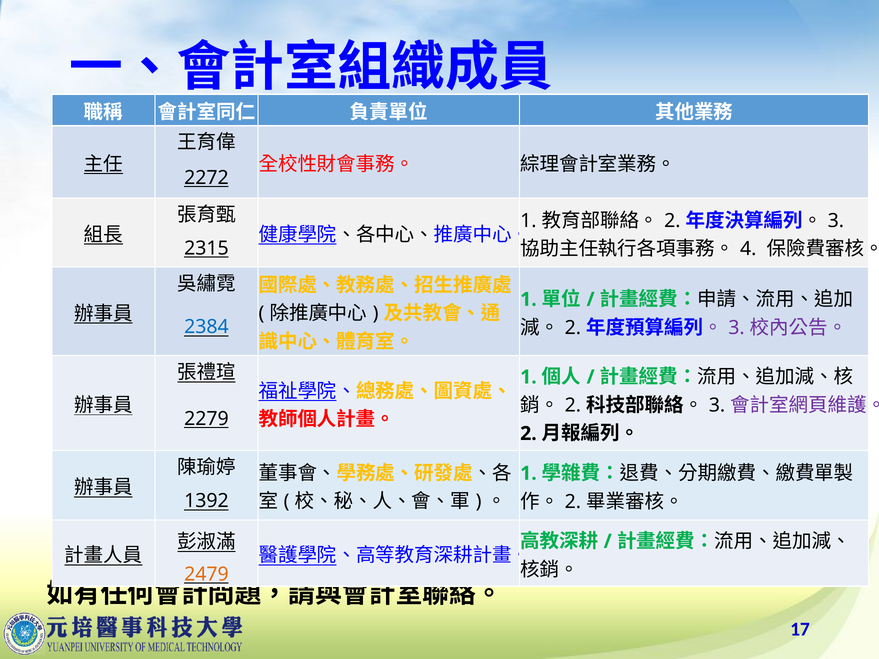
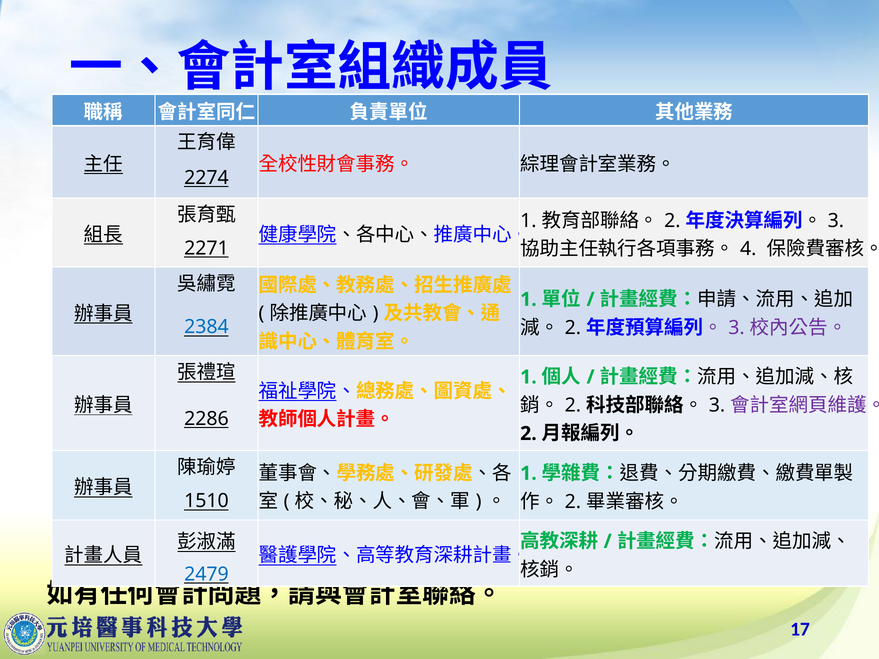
2272: 2272 -> 2274 (206, 178)
2315: 2315 -> 2271 (206, 248)
2279: 2279 -> 2286 (206, 419)
1392: 1392 -> 1510 (206, 501)
2479 colour: orange -> blue (206, 574)
